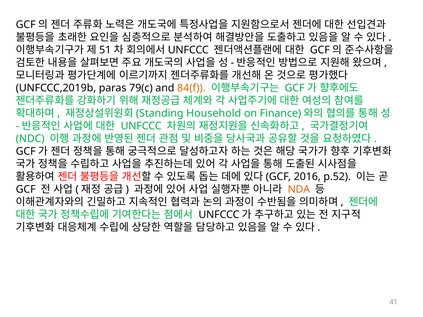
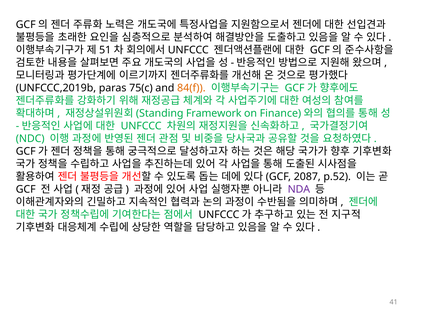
79(c: 79(c -> 75(c (141, 88)
Household: Household -> Framework (214, 113)
2016: 2016 -> 2087 (307, 177)
NDA colour: orange -> purple (299, 190)
